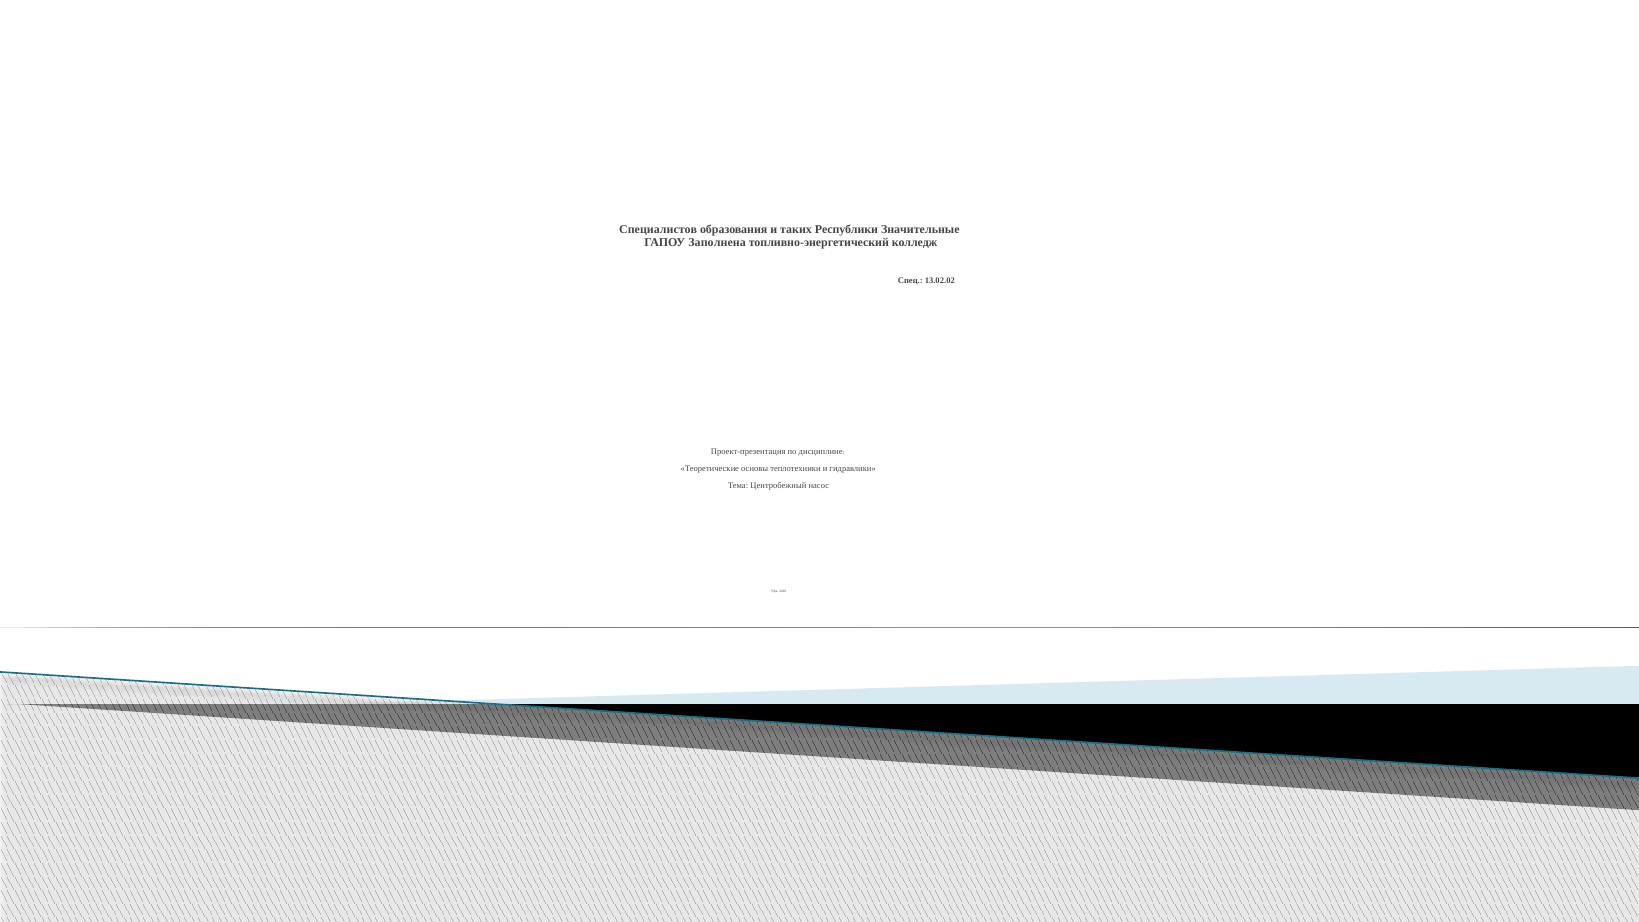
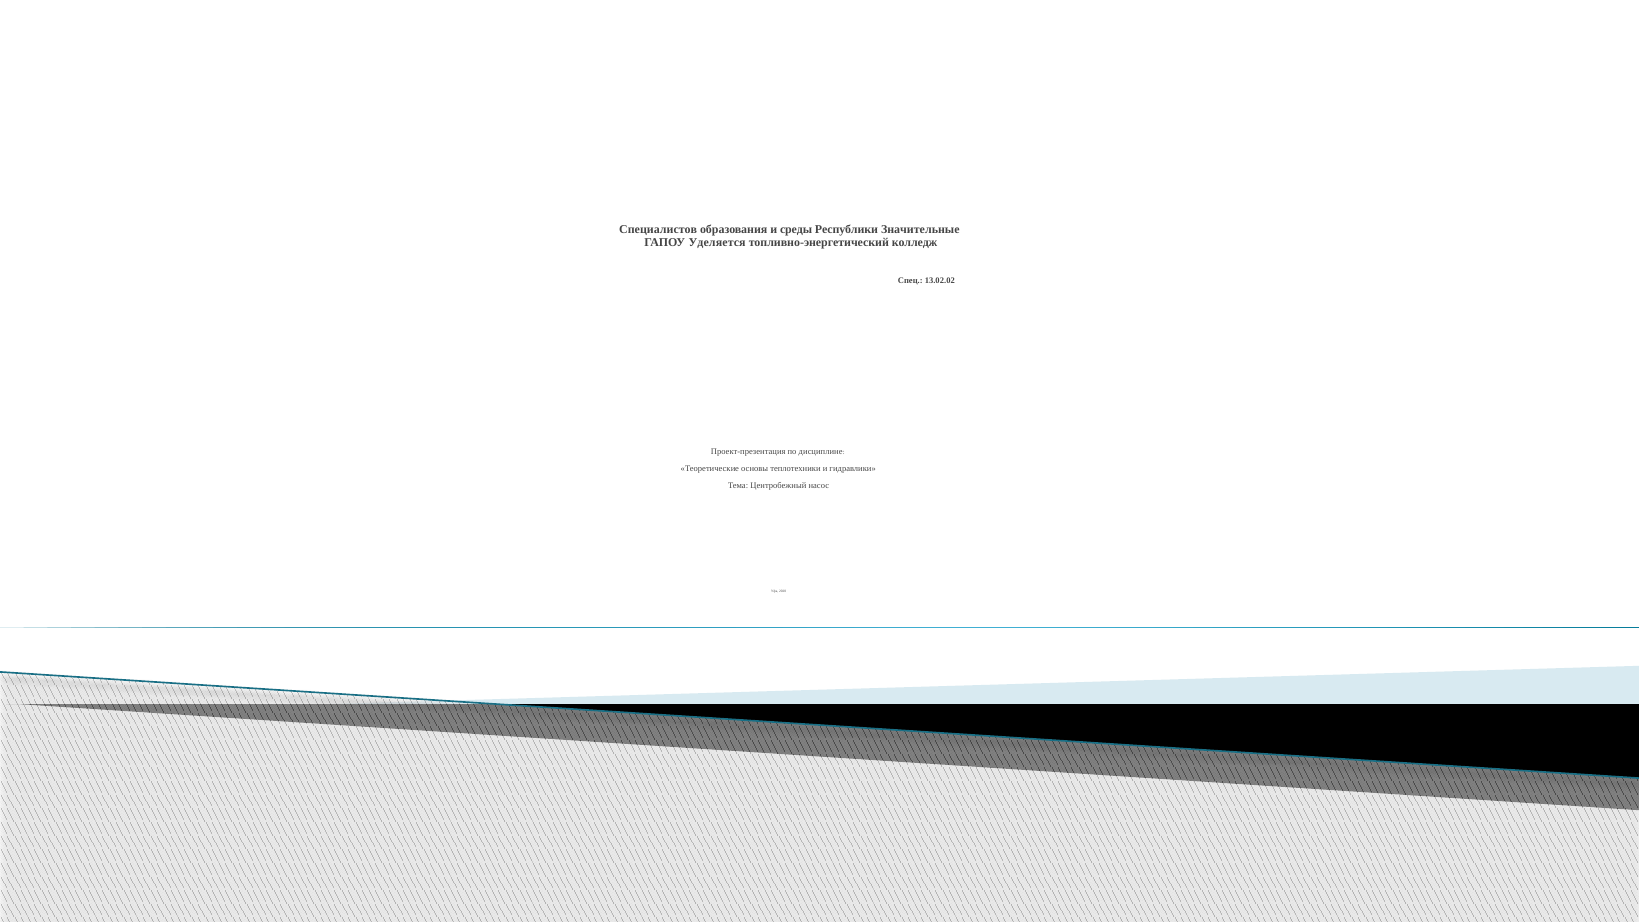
таких: таких -> среды (796, 230)
Заполнена: Заполнена -> Уделяется (717, 243)
